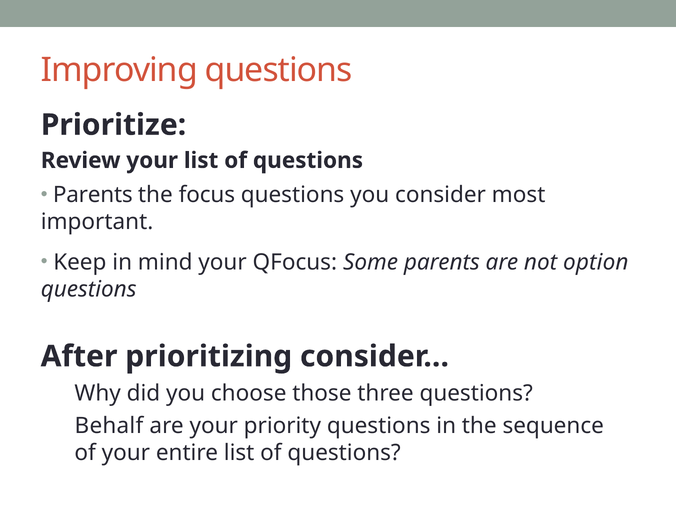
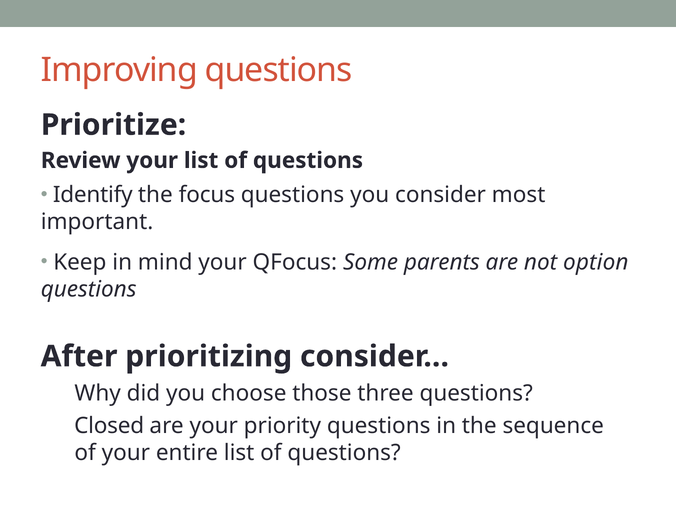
Parents: Parents -> Identify (93, 195)
Behalf: Behalf -> Closed (109, 426)
